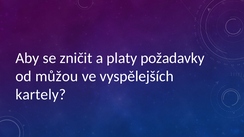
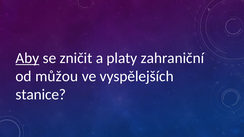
Aby underline: none -> present (27, 58)
požadavky: požadavky -> zahraniční (172, 58)
kartely: kartely -> stanice (41, 95)
